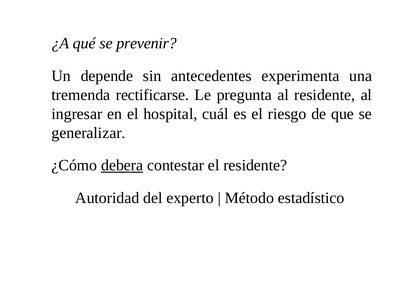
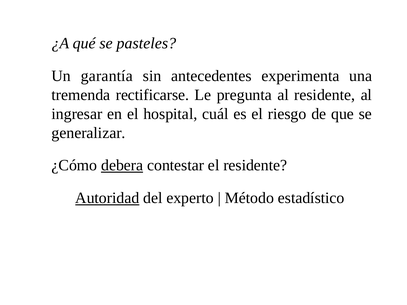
prevenir: prevenir -> pasteles (146, 43)
depende: depende -> garantía (107, 76)
Autoridad underline: none -> present (107, 198)
